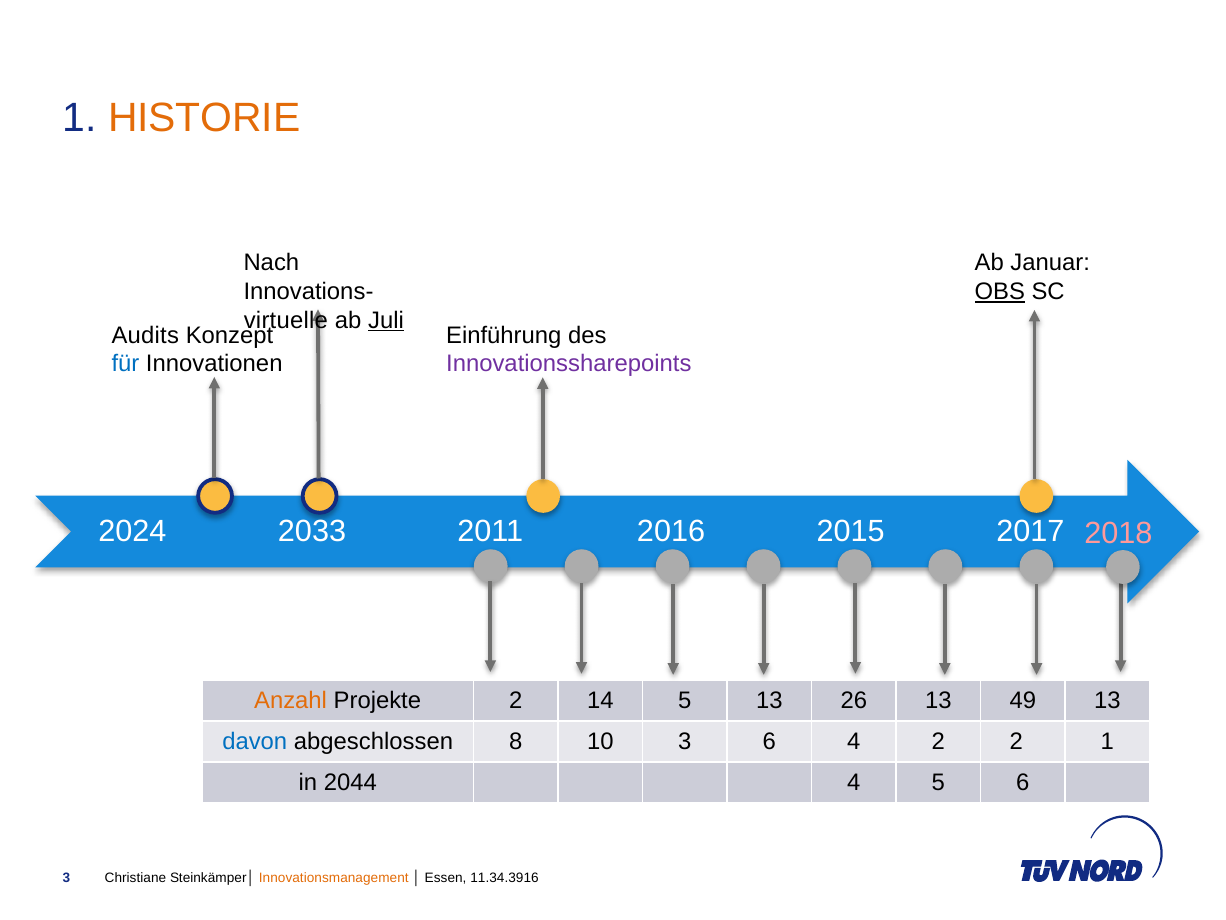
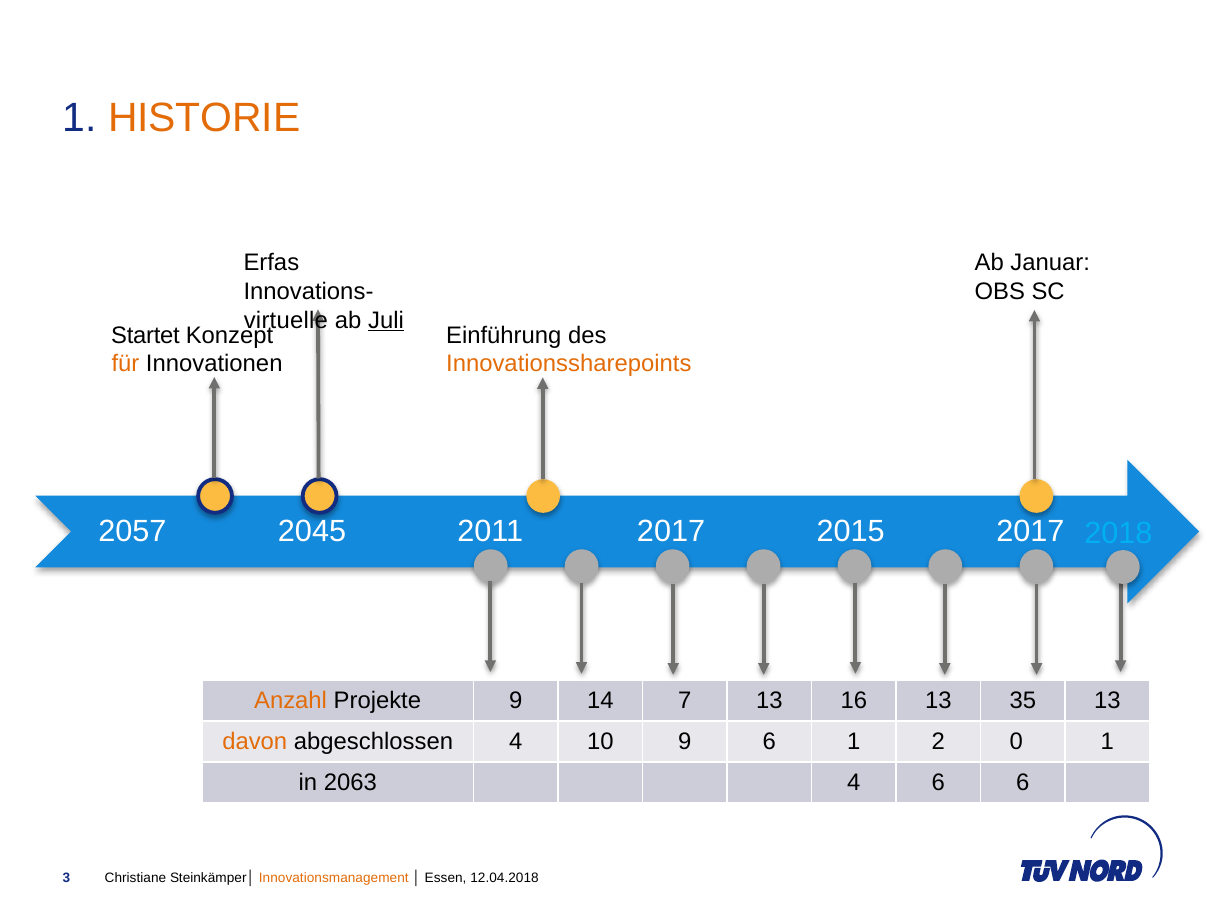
Nach: Nach -> Erfas (271, 263)
OBS underline: present -> none (1000, 291)
Audits: Audits -> Startet (145, 335)
für colour: blue -> orange (125, 364)
Innovationssharepoints colour: purple -> orange (569, 364)
2024: 2024 -> 2057 (132, 531)
2033: 2033 -> 2045 (312, 531)
2016: 2016 -> 2017 (671, 531)
2018 colour: pink -> light blue (1118, 533)
Projekte 2: 2 -> 9 (516, 700)
14 5: 5 -> 7 (685, 700)
26: 26 -> 16 (854, 700)
49: 49 -> 35 (1023, 700)
davon colour: blue -> orange (255, 741)
abgeschlossen 8: 8 -> 4 (516, 741)
10 3: 3 -> 9 (685, 741)
6 4: 4 -> 1 (854, 741)
2 2: 2 -> 0 (1016, 741)
2044: 2044 -> 2063 (350, 782)
4 5: 5 -> 6 (938, 782)
11.34.3916: 11.34.3916 -> 12.04.2018 (505, 878)
